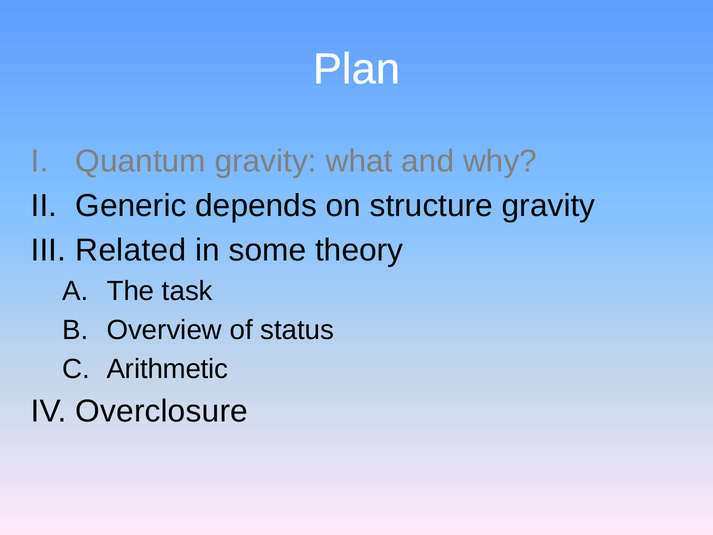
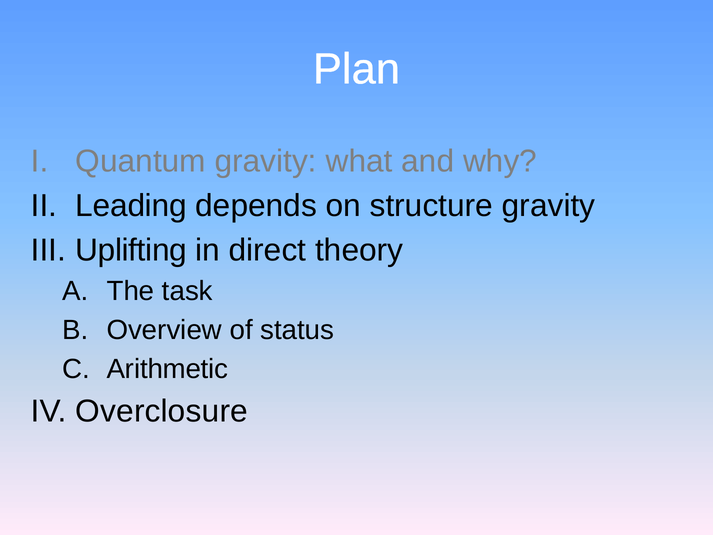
Generic: Generic -> Leading (131, 206)
Related: Related -> Uplifting (131, 250)
some: some -> direct (267, 250)
